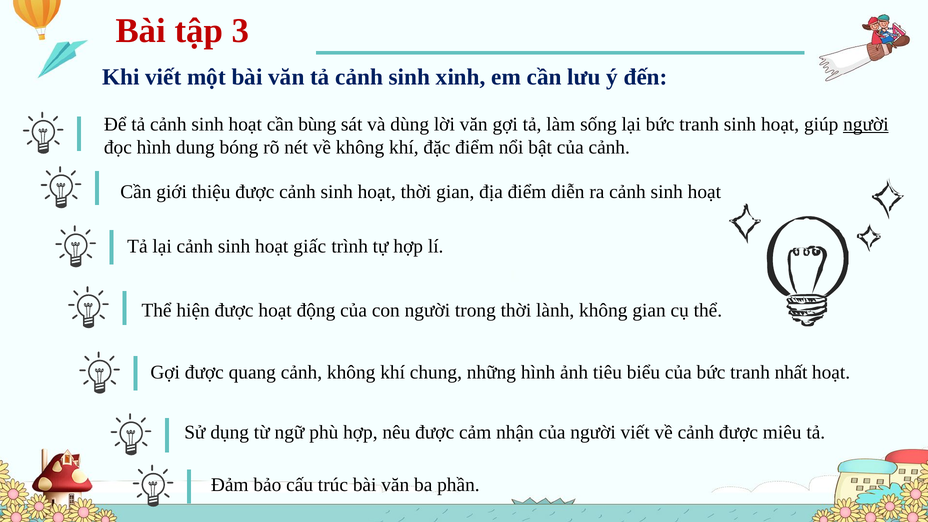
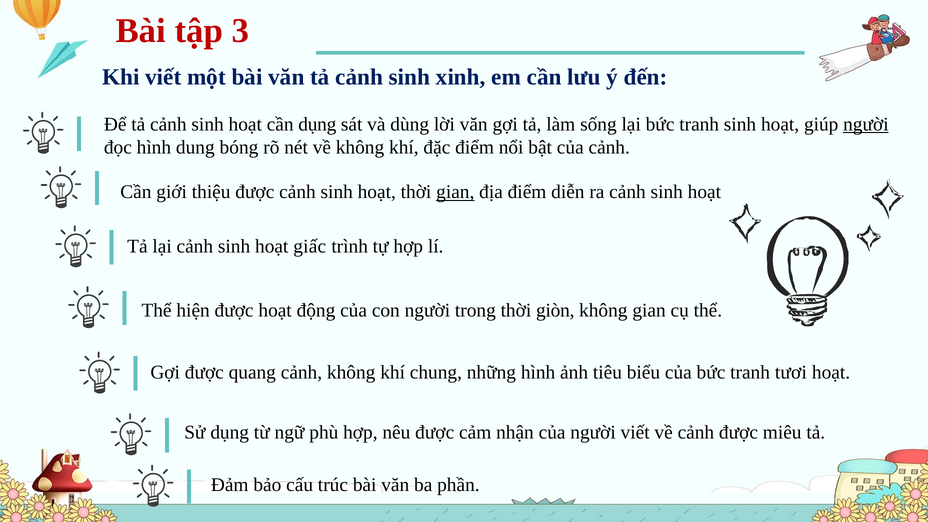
cần bùng: bùng -> dụng (317, 124)
gian underline: none -> present (455, 192)
lành: lành -> giòn (555, 310)
nhất: nhất -> tươi (791, 373)
